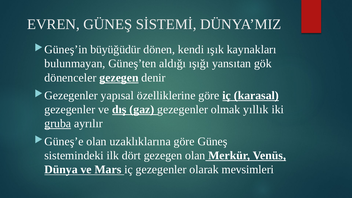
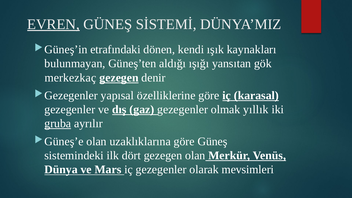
EVREN underline: none -> present (53, 24)
büyüğüdür: büyüğüdür -> etrafındaki (115, 49)
dönenceler: dönenceler -> merkezkaç (70, 78)
